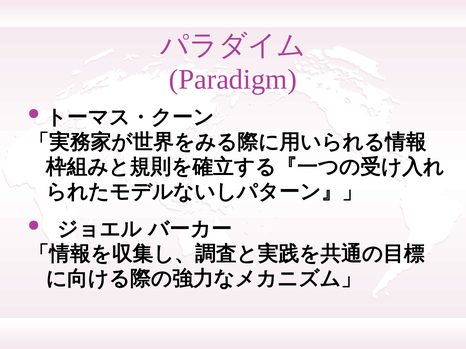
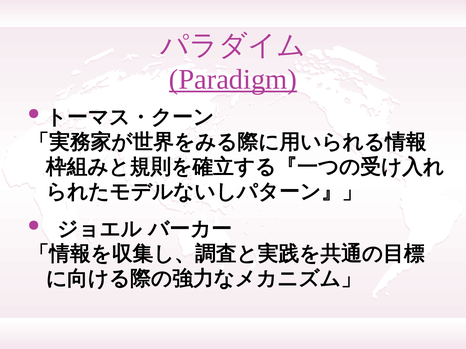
Paradigm underline: none -> present (233, 80)
